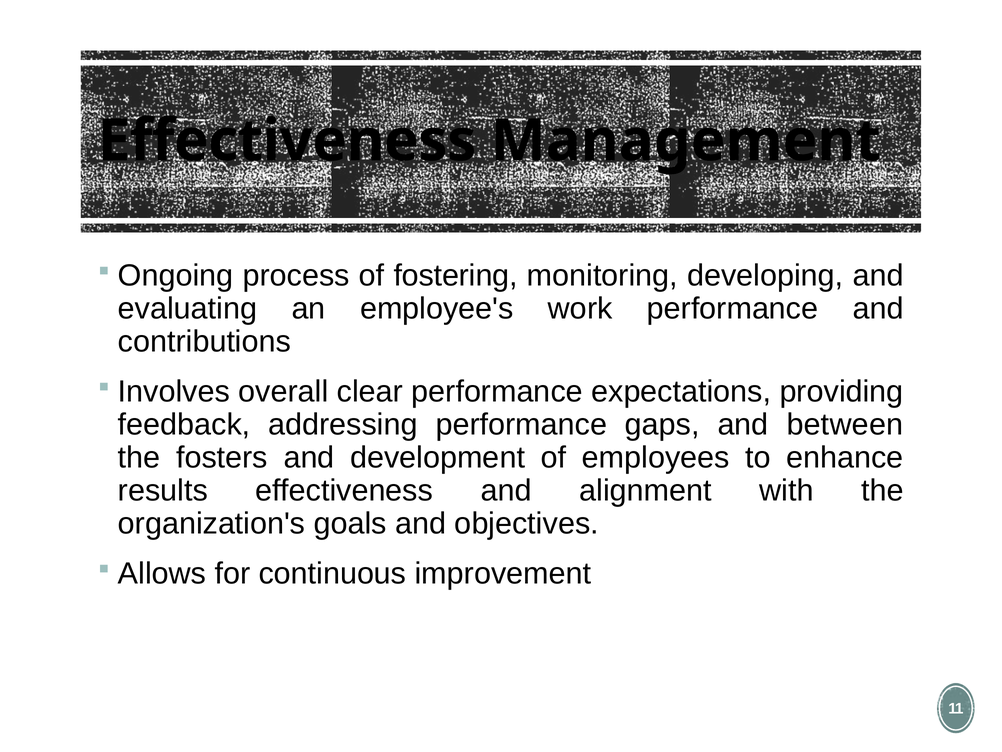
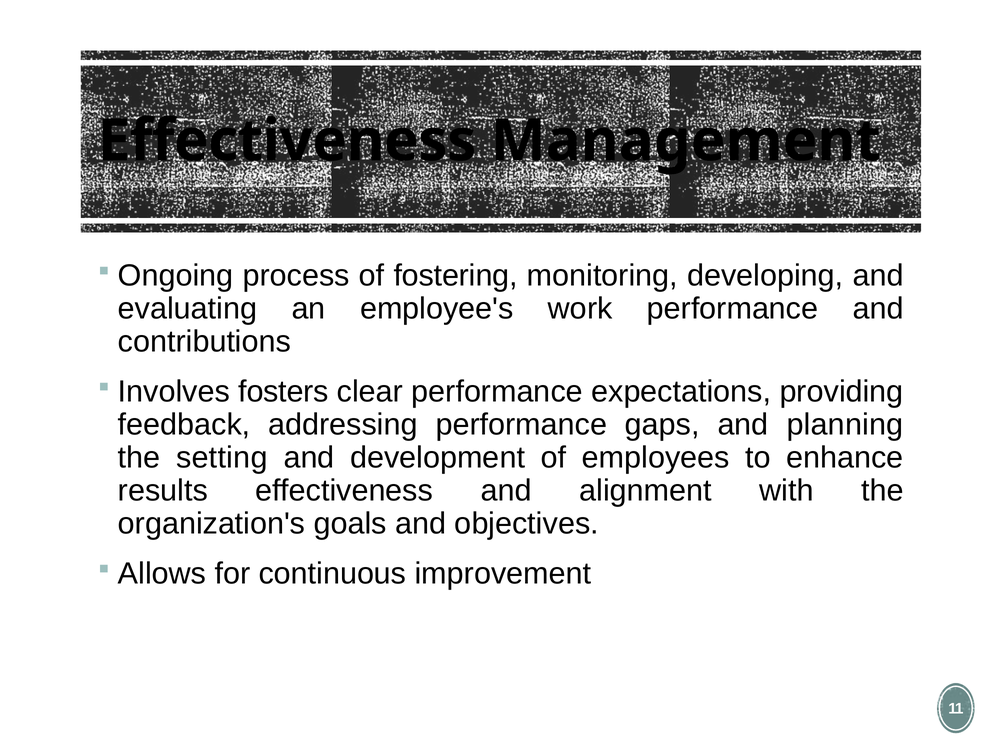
overall: overall -> fosters (284, 391)
between: between -> planning (845, 424)
fosters: fosters -> setting (222, 457)
